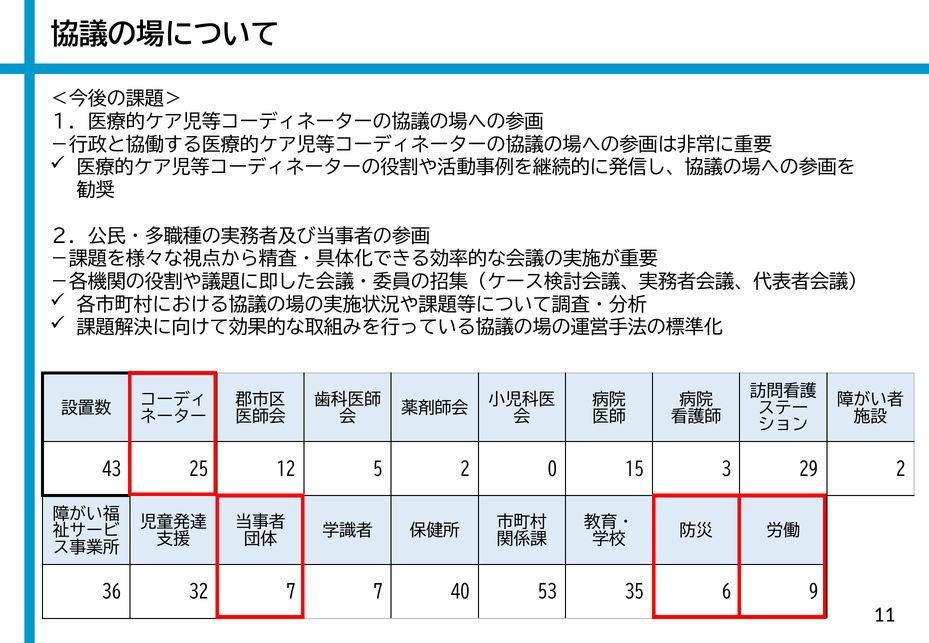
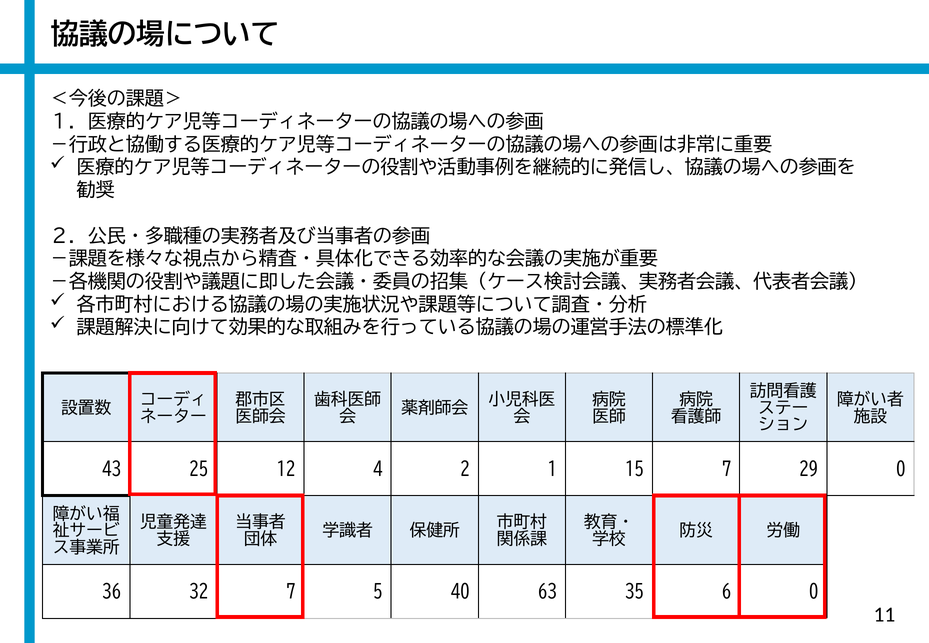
5: 5 -> 4 (378, 470)
0: 0 -> 1 (552, 470)
15 3: 3 -> 7 (727, 470)
29 2: 2 -> 0 (901, 470)
7 7: 7 -> 5 (378, 592)
53: 53 -> 63 (547, 592)
6 9: 9 -> 0 (814, 592)
